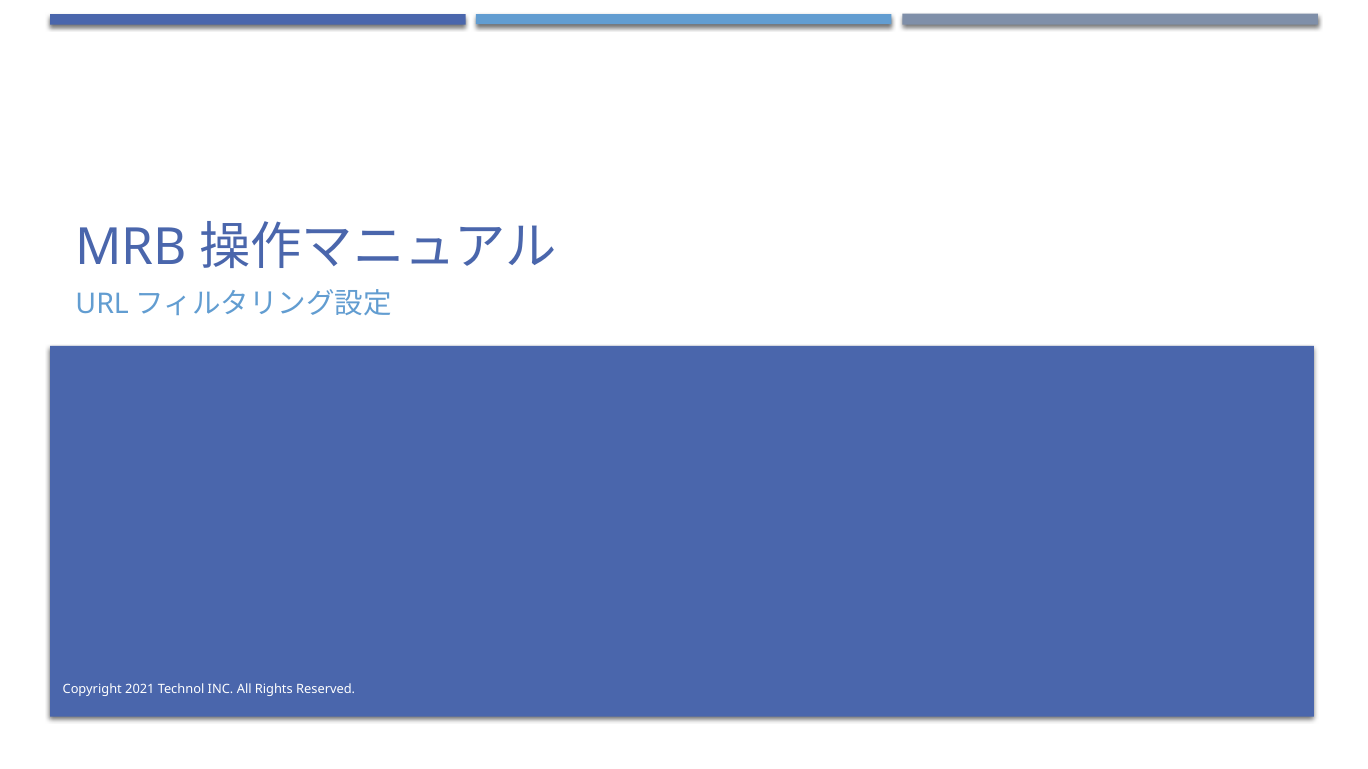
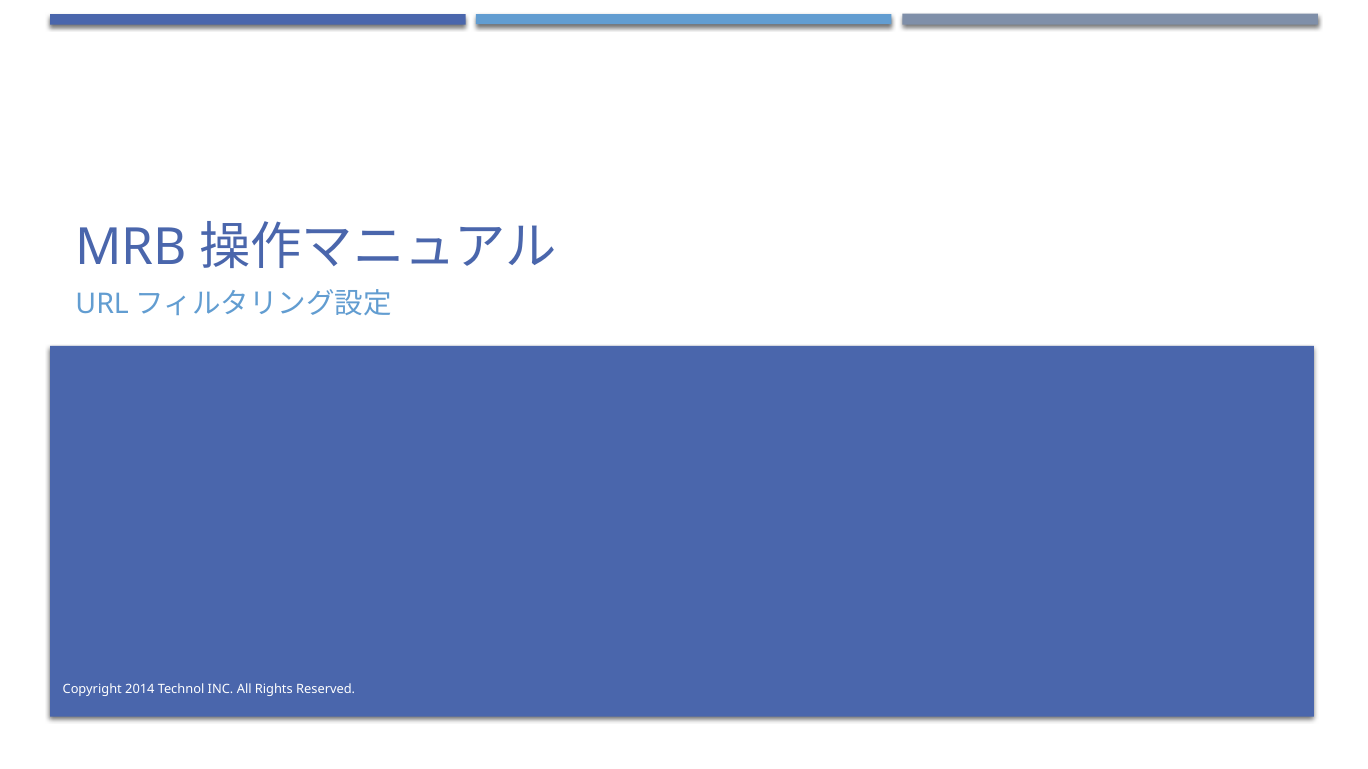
2021: 2021 -> 2014 (140, 690)
